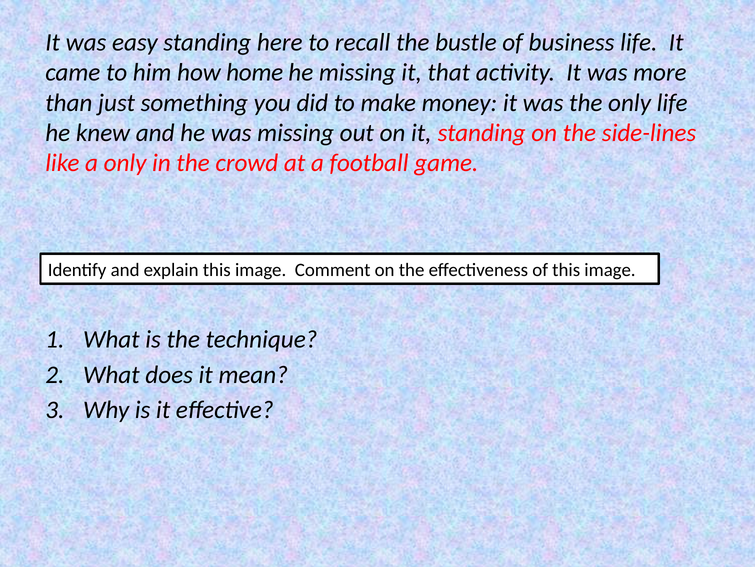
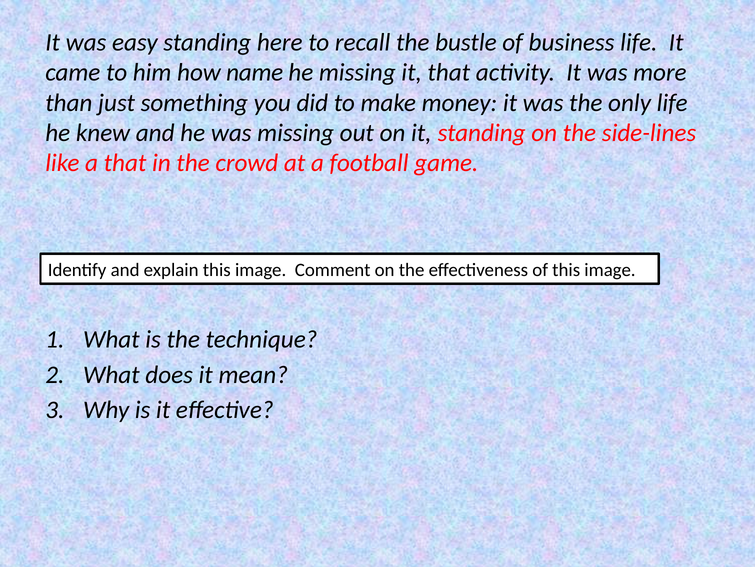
home: home -> name (255, 72)
a only: only -> that (125, 163)
